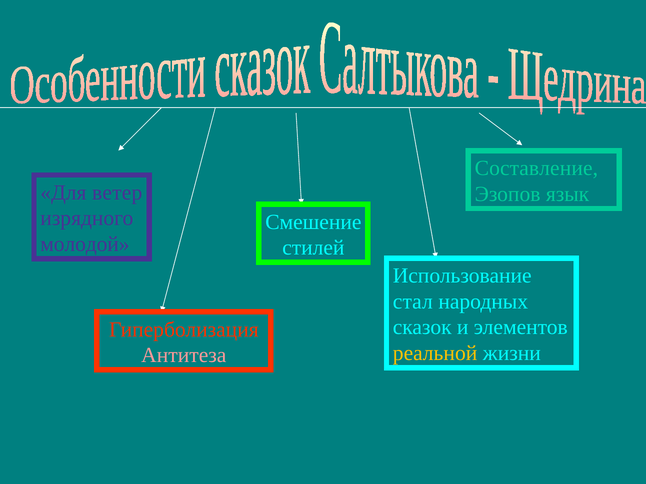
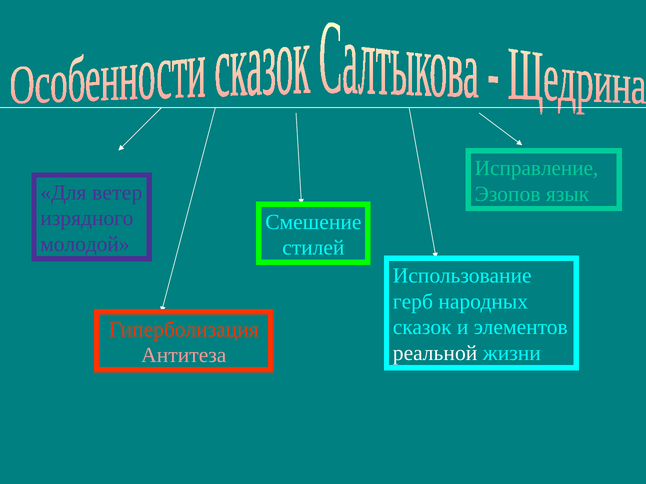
Составление: Составление -> Исправление (537, 168)
стал: стал -> герб (413, 302)
реальной colour: yellow -> white (435, 354)
